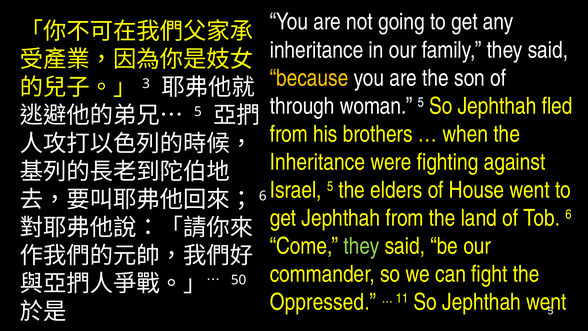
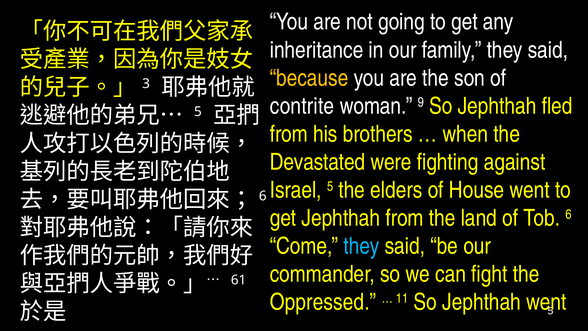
through: through -> contrite (302, 106)
woman 5: 5 -> 9 (421, 102)
Inheritance: Inheritance -> Devastated (318, 162)
they colour: light green -> light blue (362, 246)
50: 50 -> 61 (239, 280)
